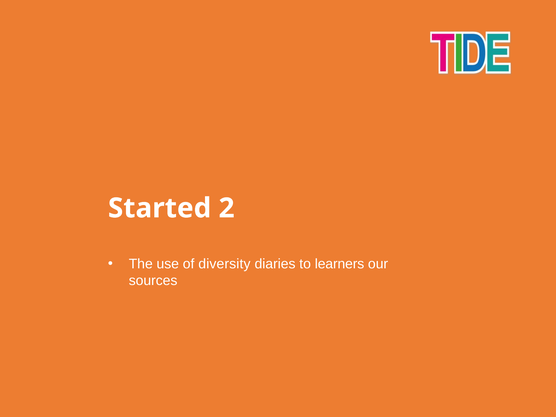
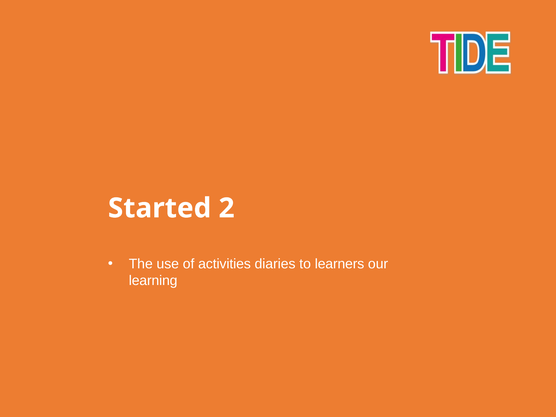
diversity: diversity -> activities (225, 264)
sources: sources -> learning (153, 281)
